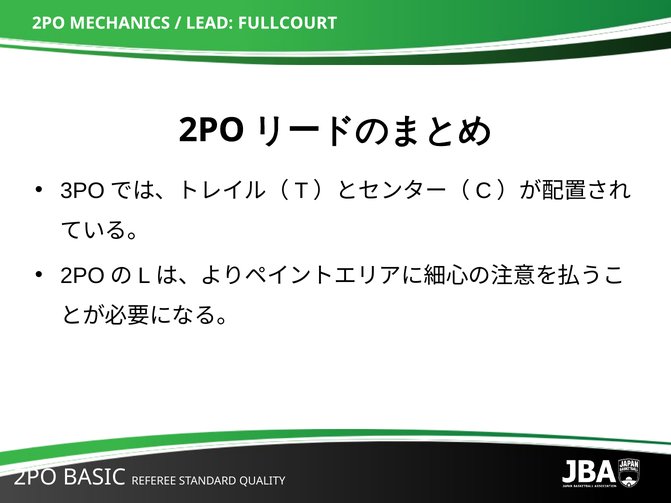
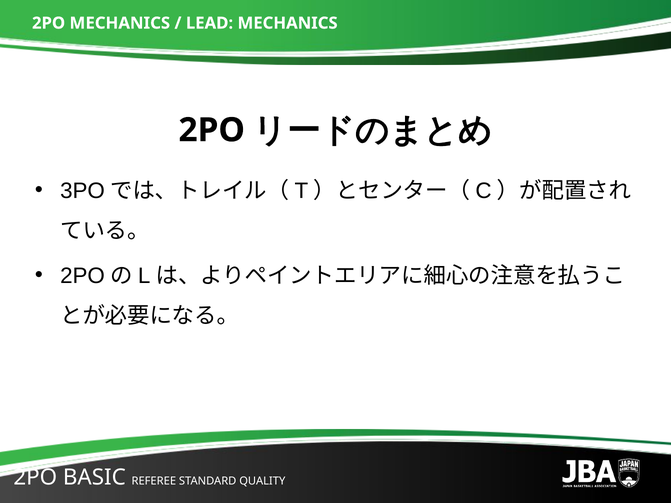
LEAD FULLCOURT: FULLCOURT -> MECHANICS (288, 23)
